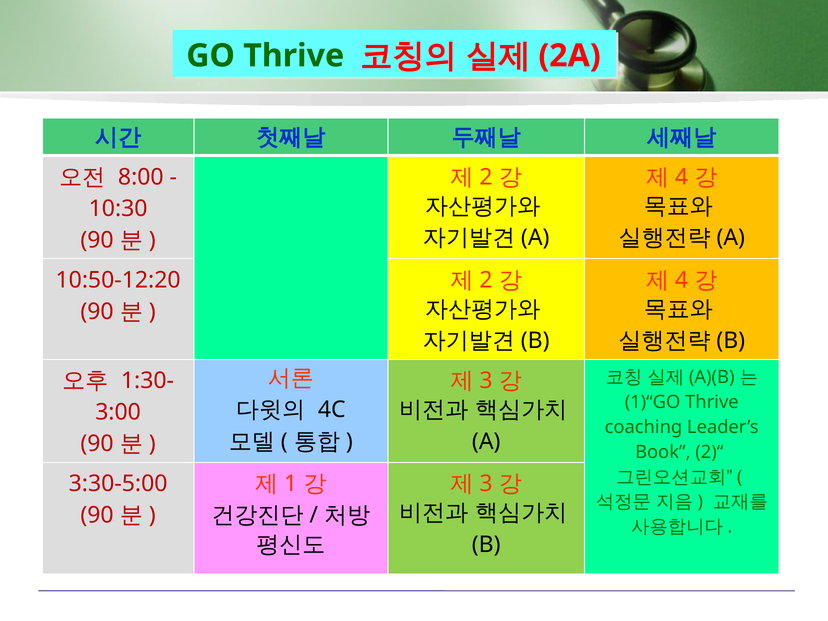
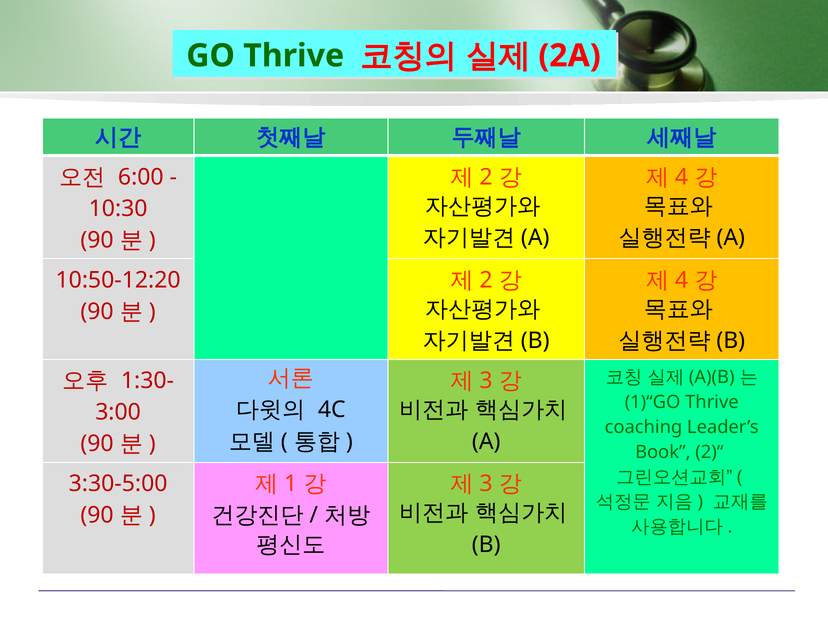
8:00: 8:00 -> 6:00 (141, 177)
